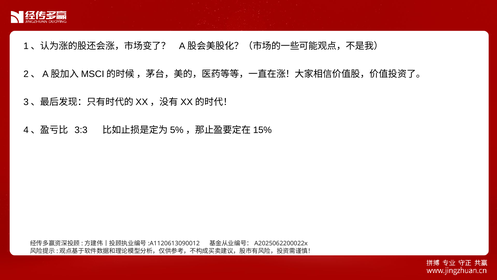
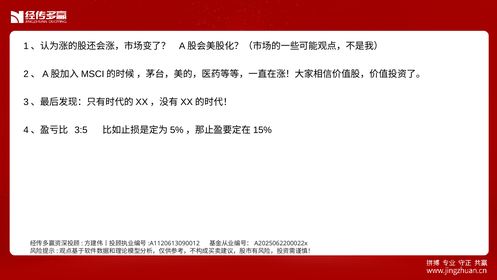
3:3: 3:3 -> 3:5 (81, 130)
